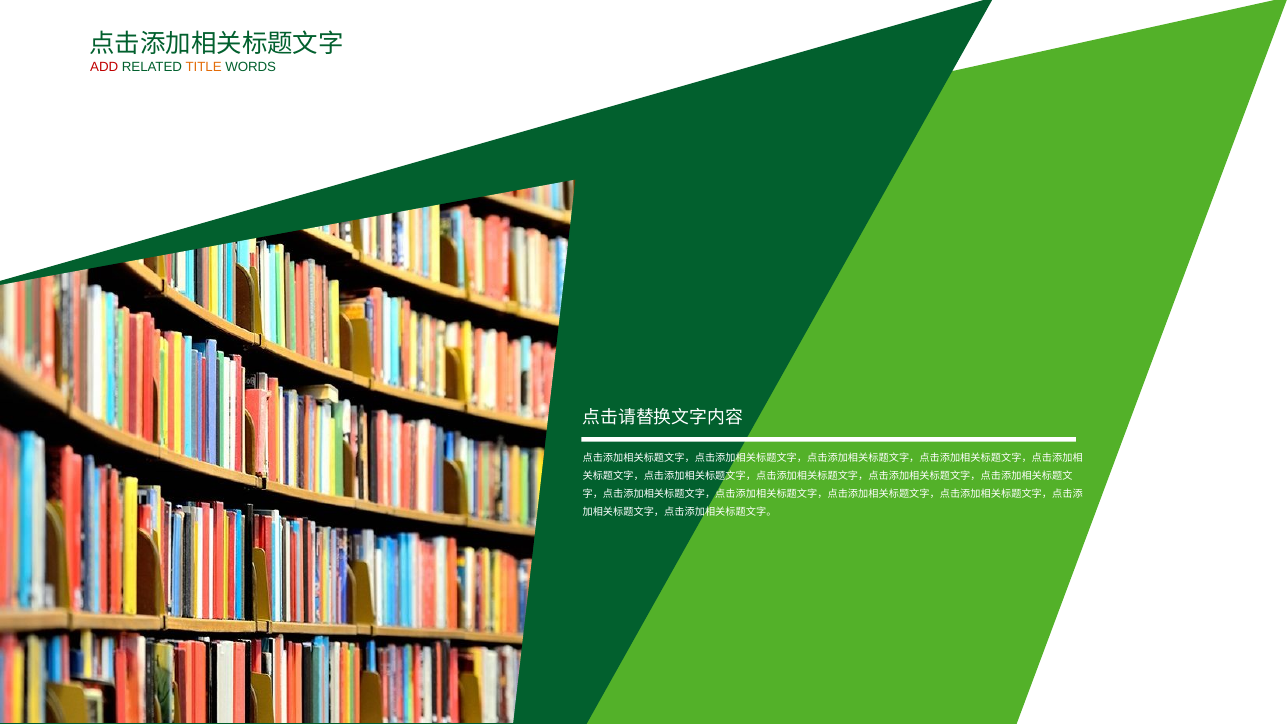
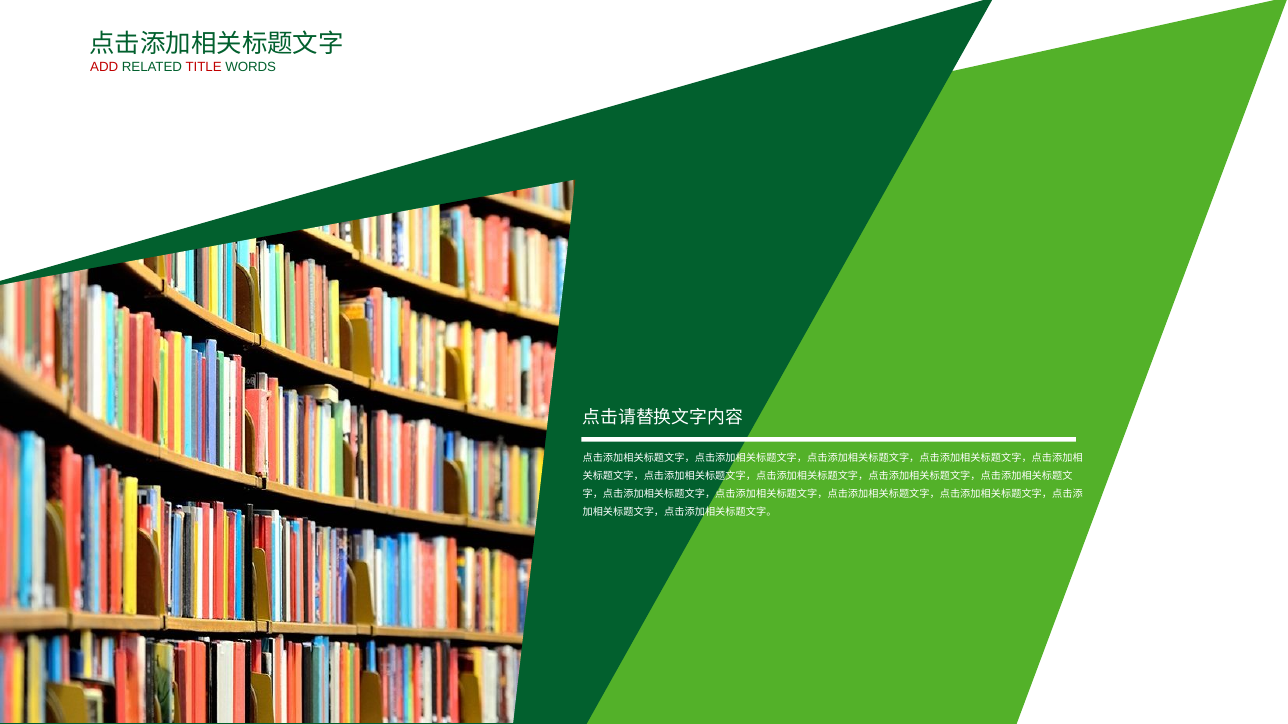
TITLE colour: orange -> red (204, 68)
